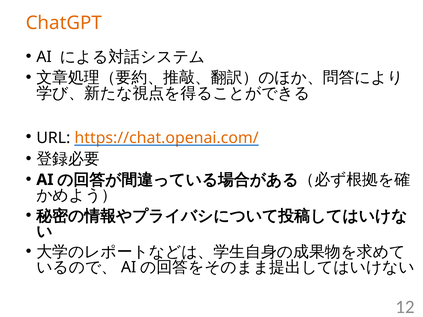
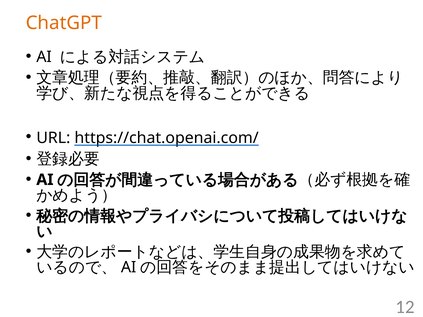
https://chat.openai.com/ colour: orange -> black (167, 138)
